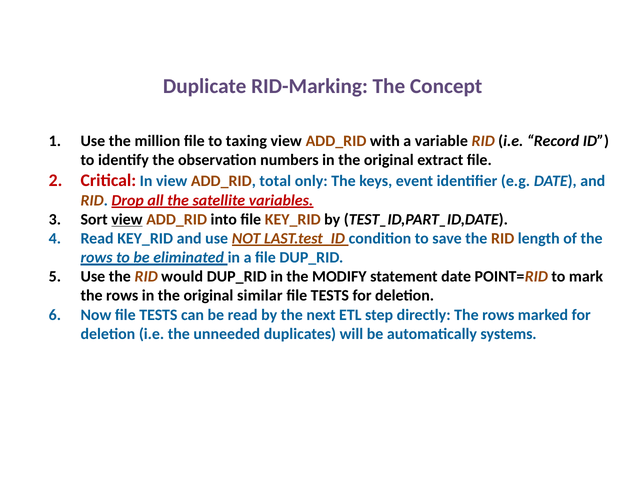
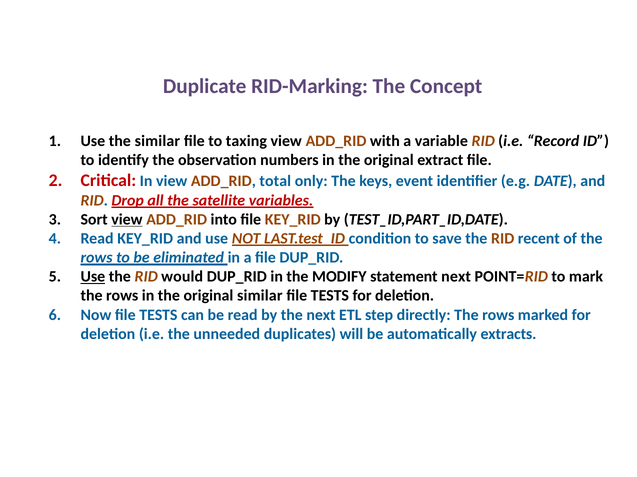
the million: million -> similar (157, 141)
length: length -> recent (539, 239)
Use underline: none -> present (93, 277)
statement date: date -> next (456, 277)
systems: systems -> extracts (508, 334)
